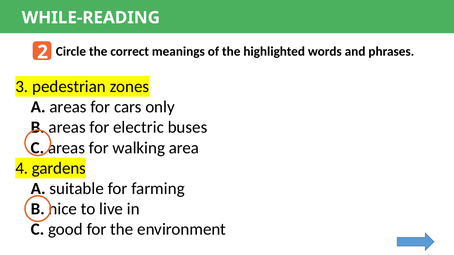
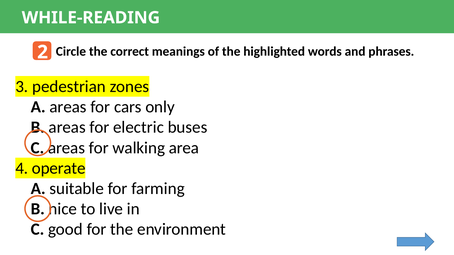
gardens: gardens -> operate (59, 168)
